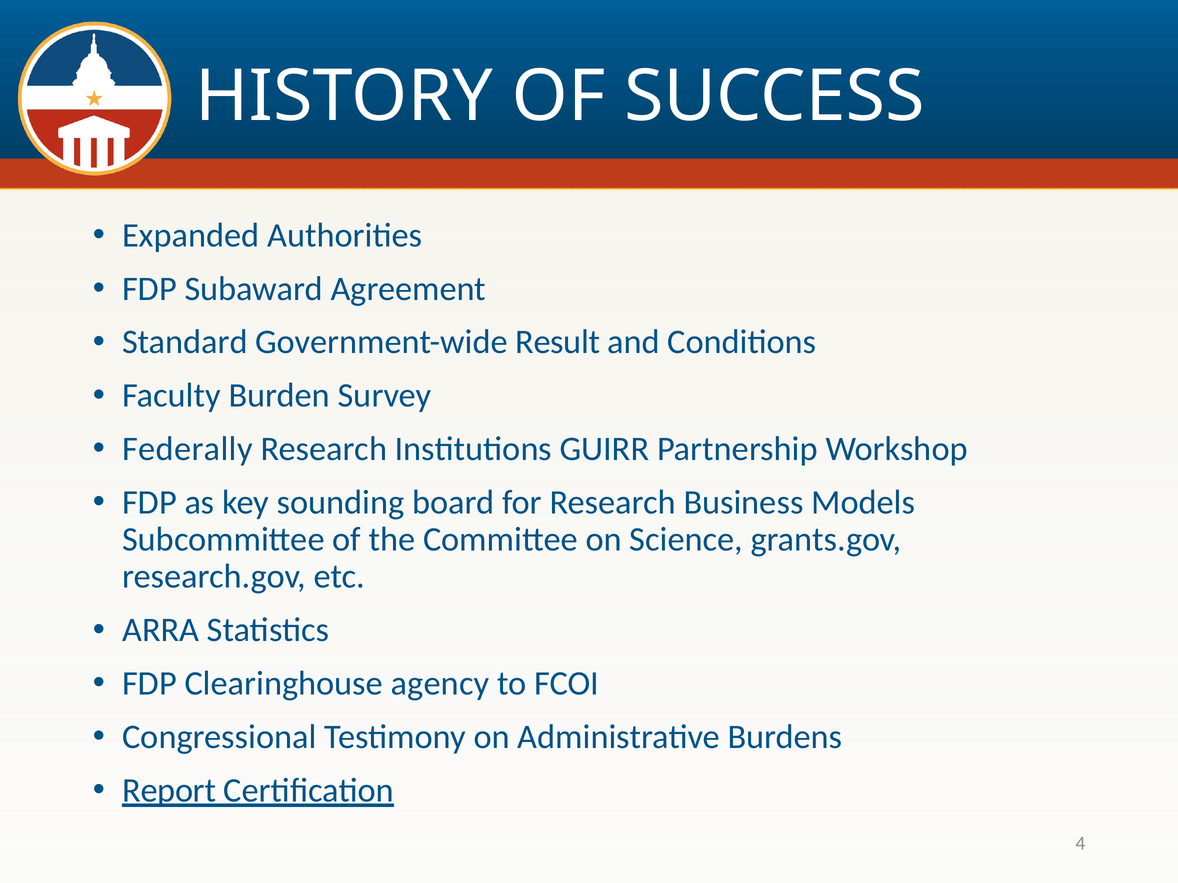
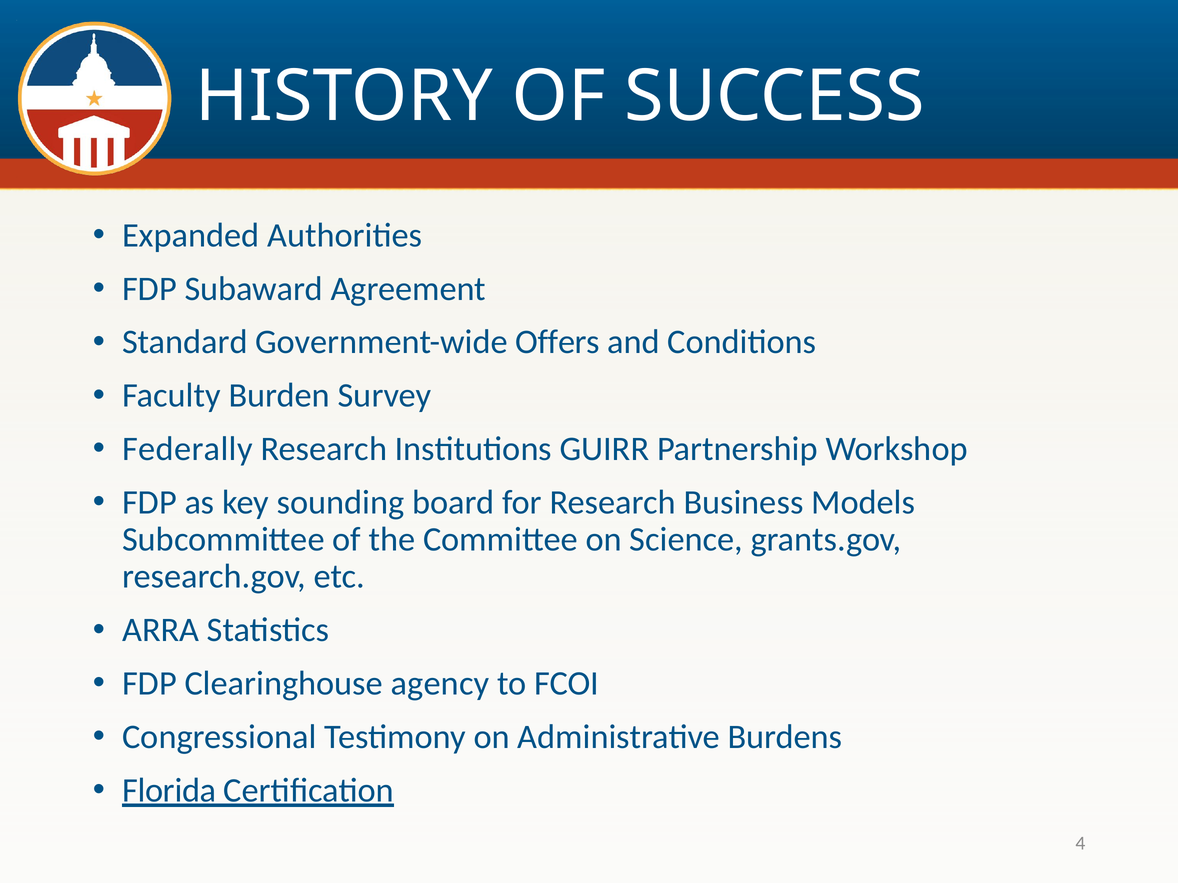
Result: Result -> Offers (558, 342)
Report: Report -> Florida (169, 791)
